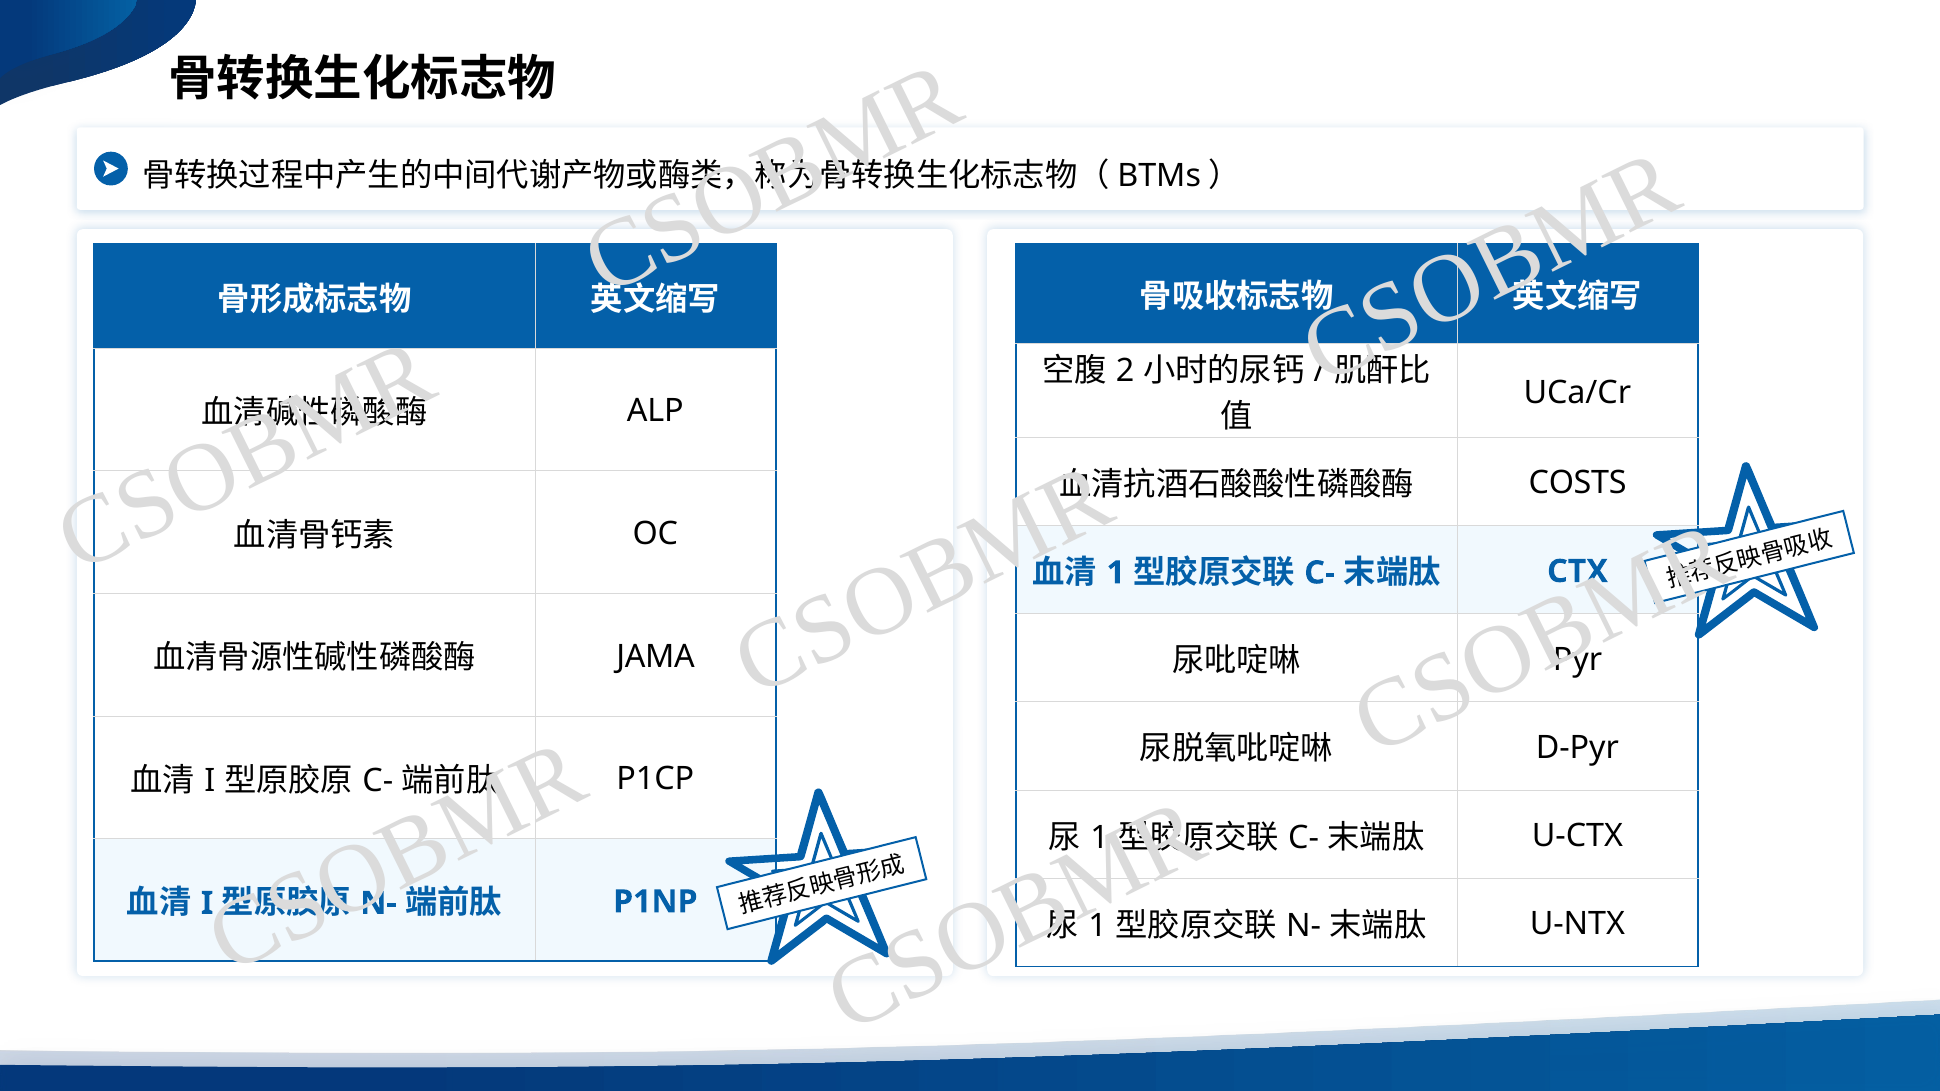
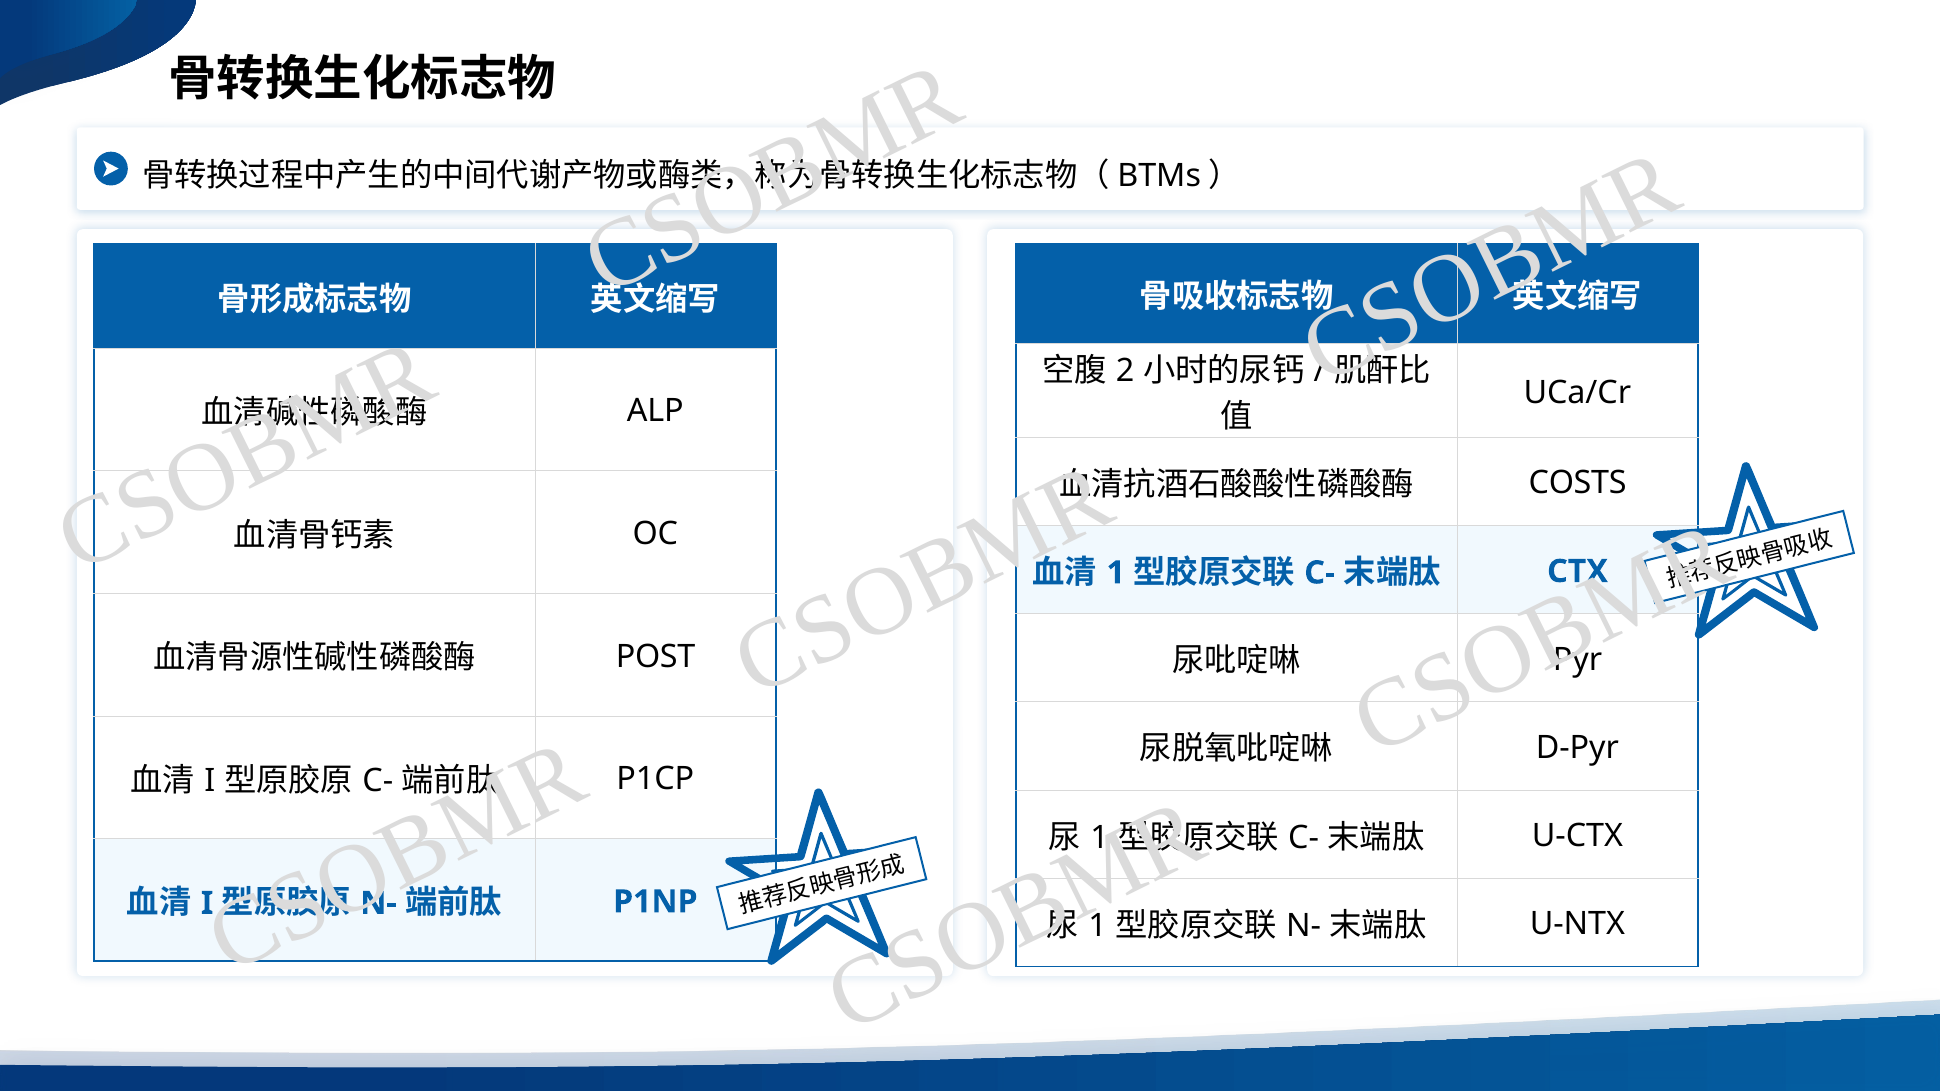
JAMA: JAMA -> POST (656, 657)
